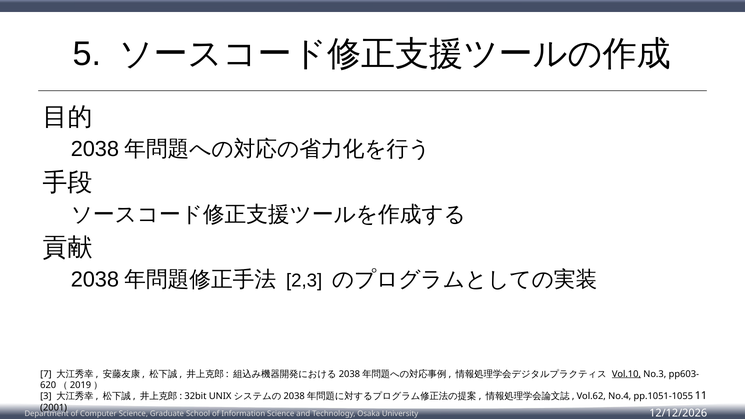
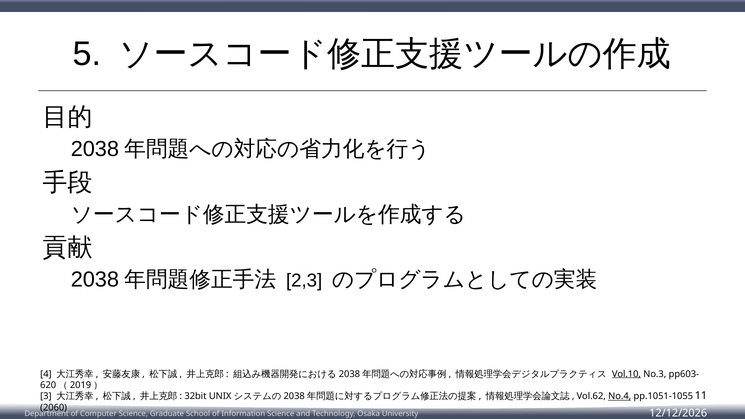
7: 7 -> 4 (46, 374)
No.4 underline: none -> present (620, 396)
2001: 2001 -> 2060 (54, 408)
